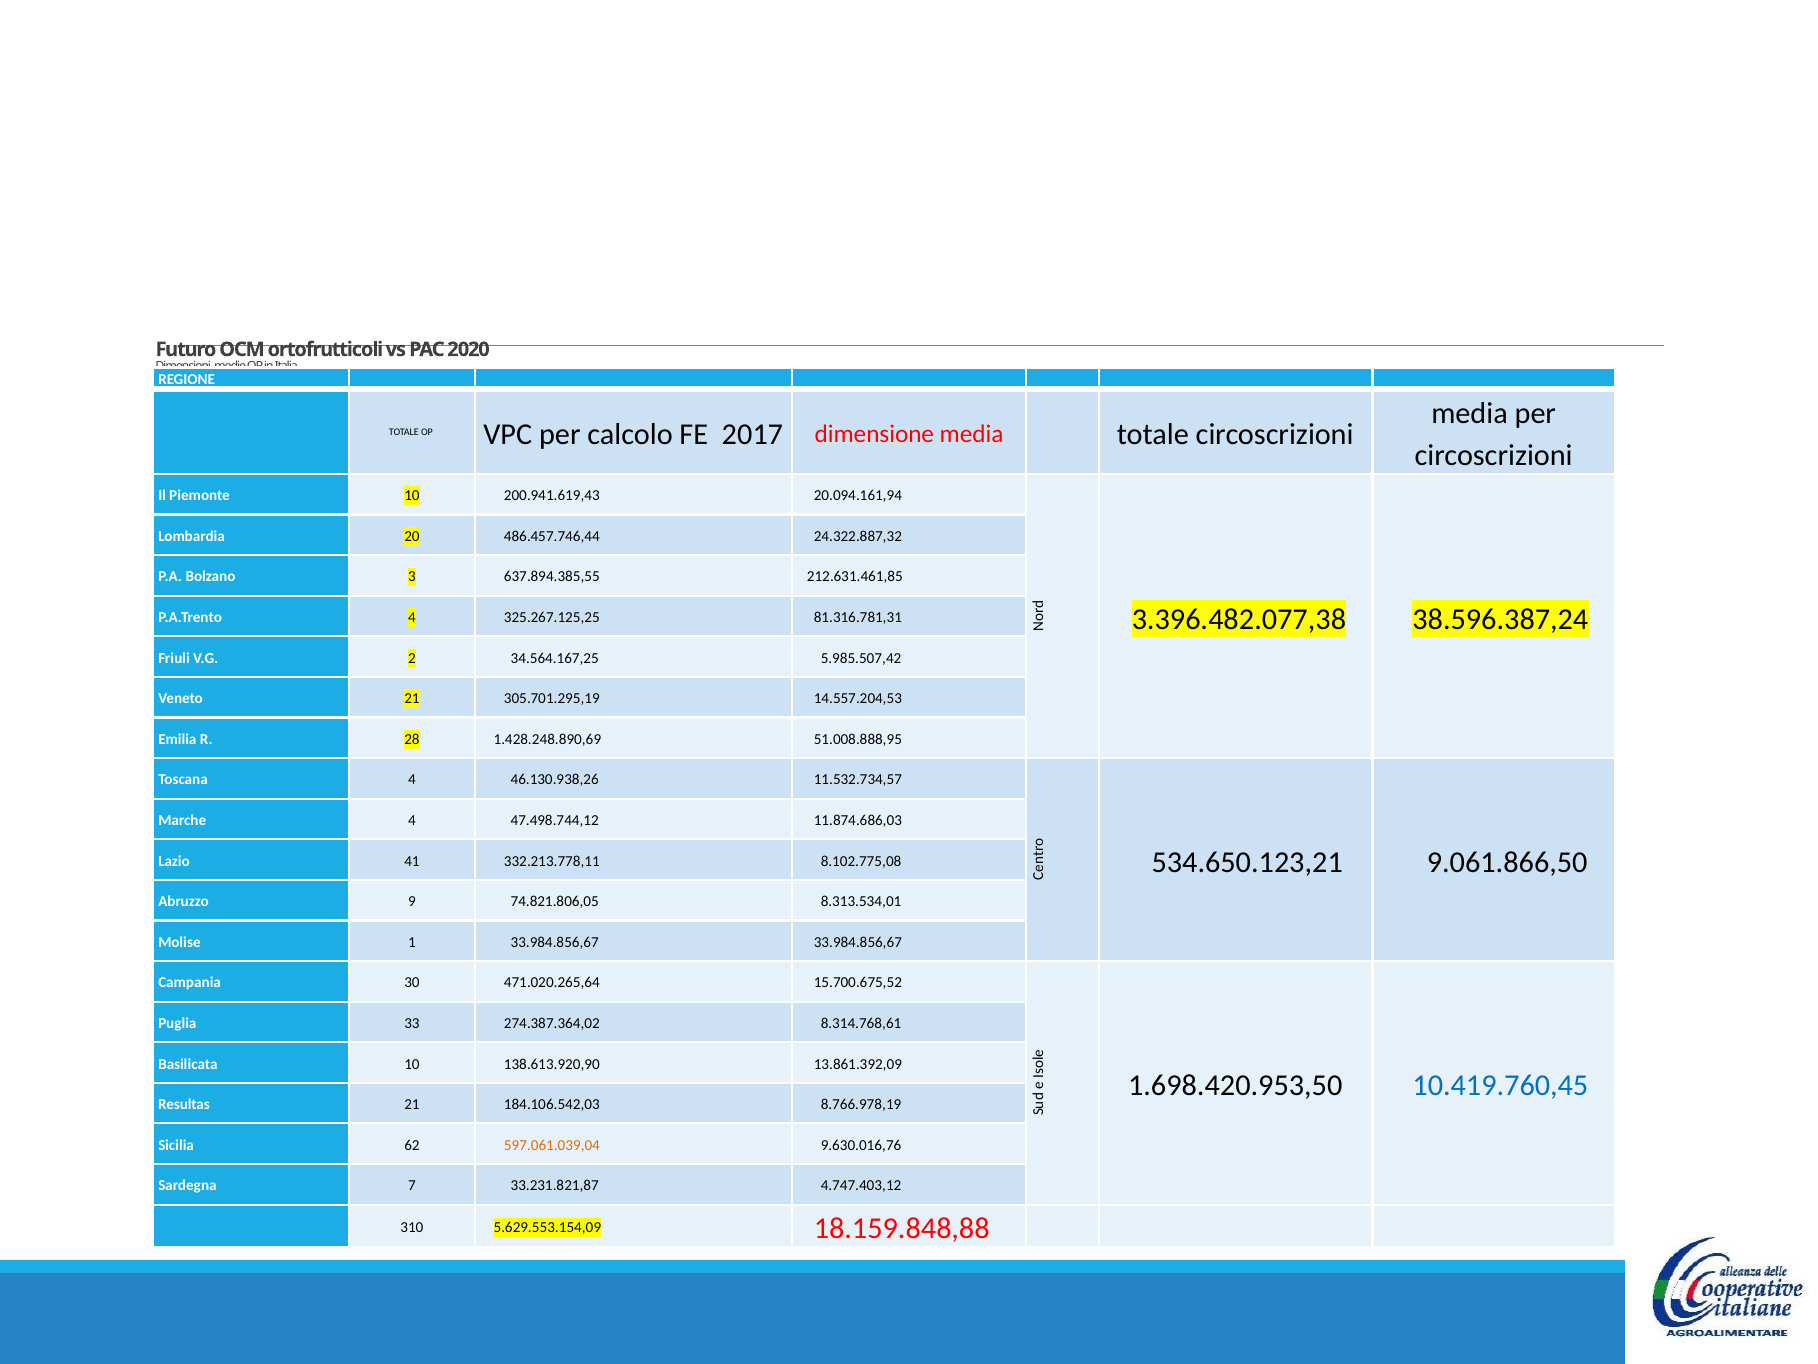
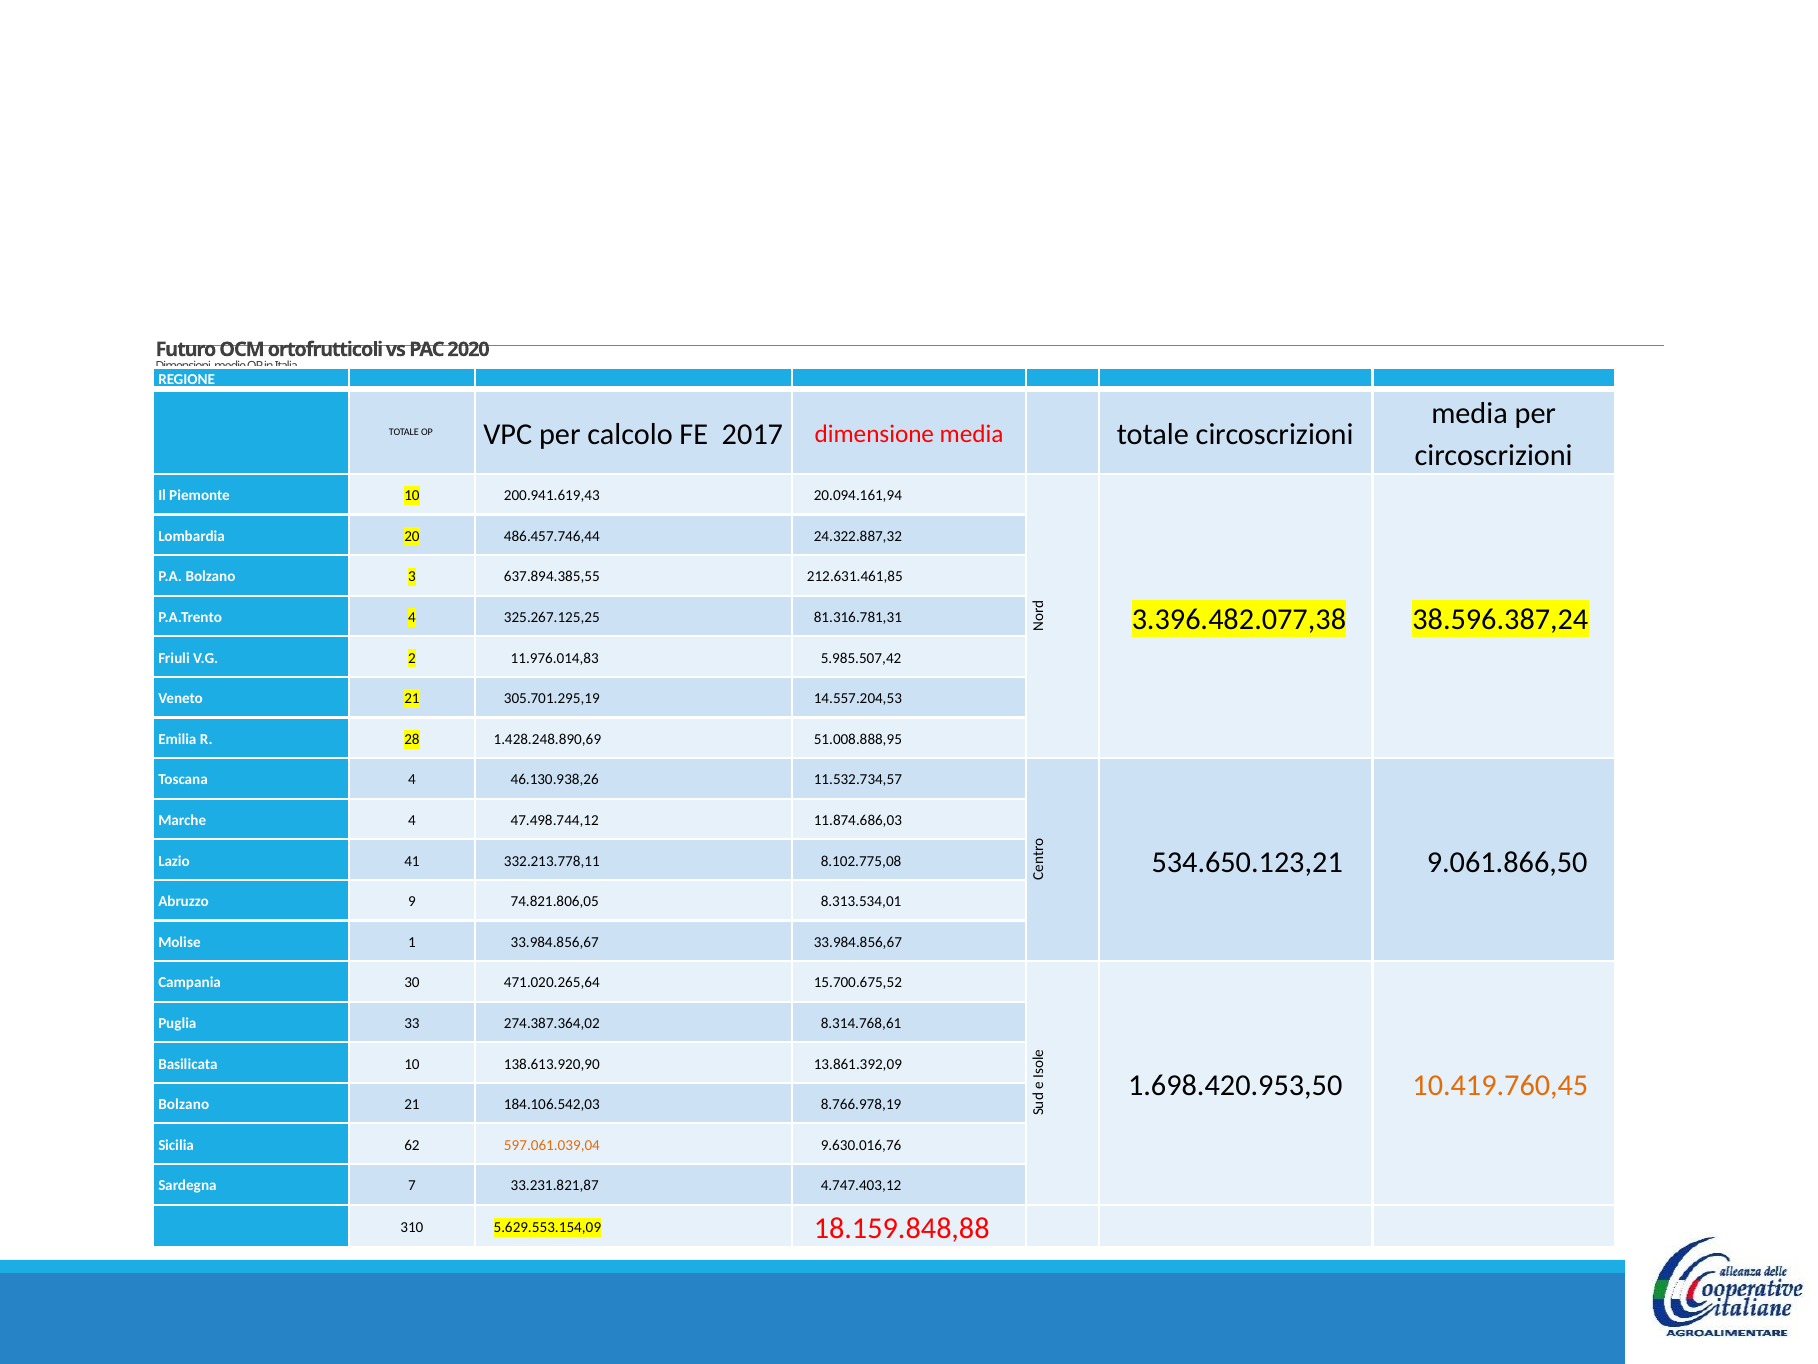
34.564.167,25: 34.564.167,25 -> 11.976.014,83 (555, 658)
10.419.760,45 colour: blue -> orange (1500, 1085)
Resultas: Resultas -> Bolzano (184, 1104)
